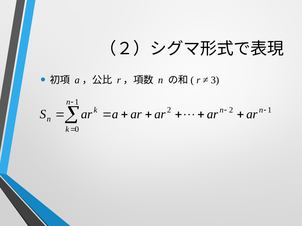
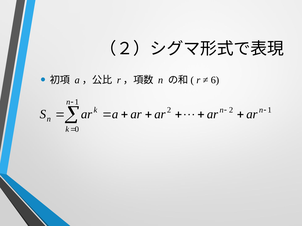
3: 3 -> 6 (215, 80)
